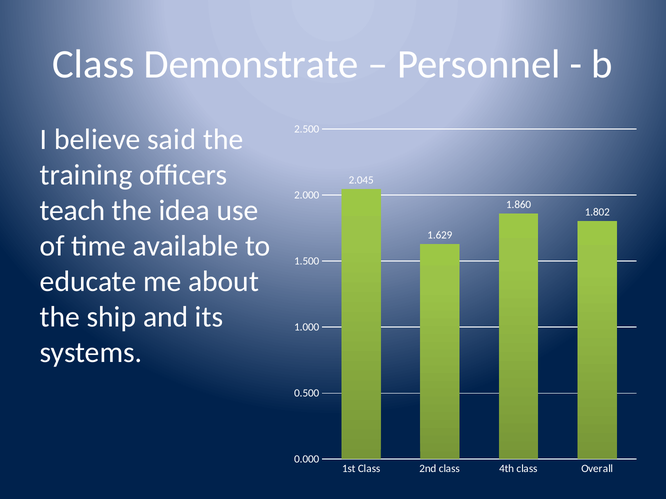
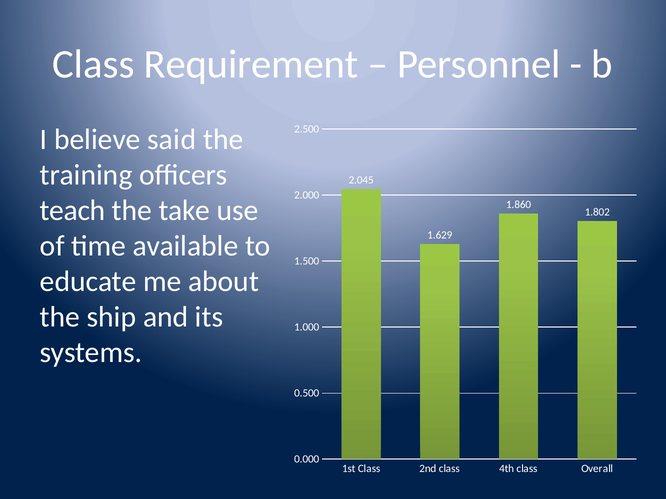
Demonstrate: Demonstrate -> Requirement (251, 64)
idea: idea -> take (184, 211)
